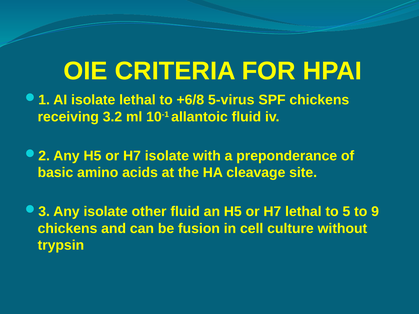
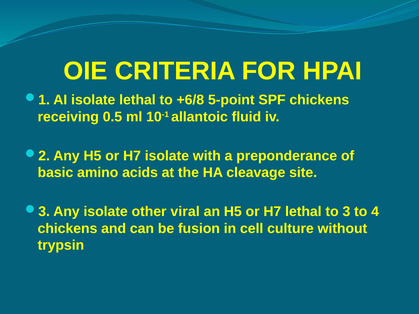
5-virus: 5-virus -> 5-point (231, 100)
3.2: 3.2 -> 0.5 (112, 117)
other fluid: fluid -> viral (185, 212)
5: 5 -> 3 (346, 212)
9: 9 -> 4 (375, 212)
